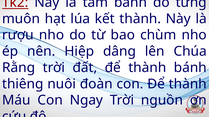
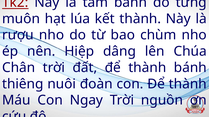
Rằng: Rằng -> Chân (19, 68)
